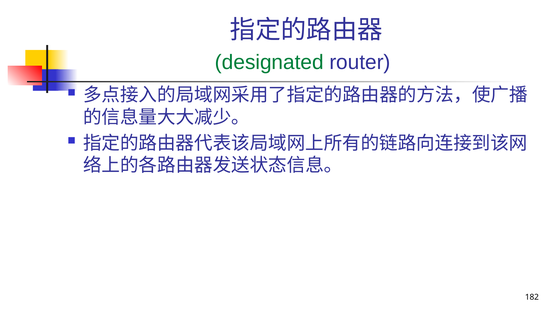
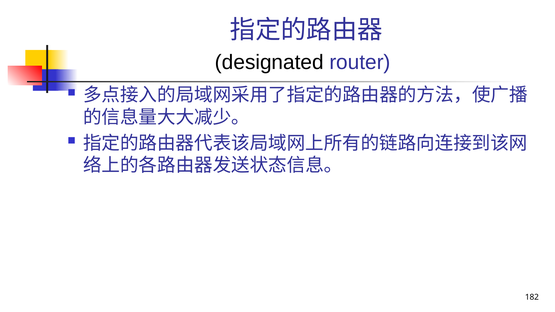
designated colour: green -> black (269, 62)
